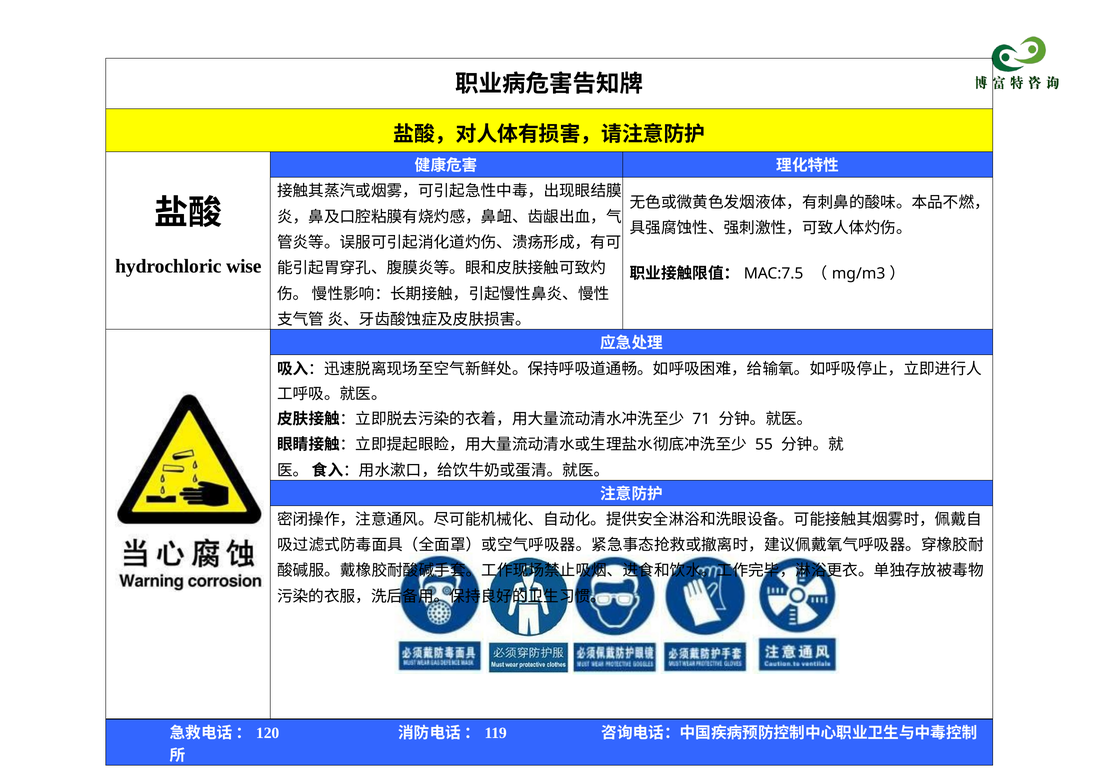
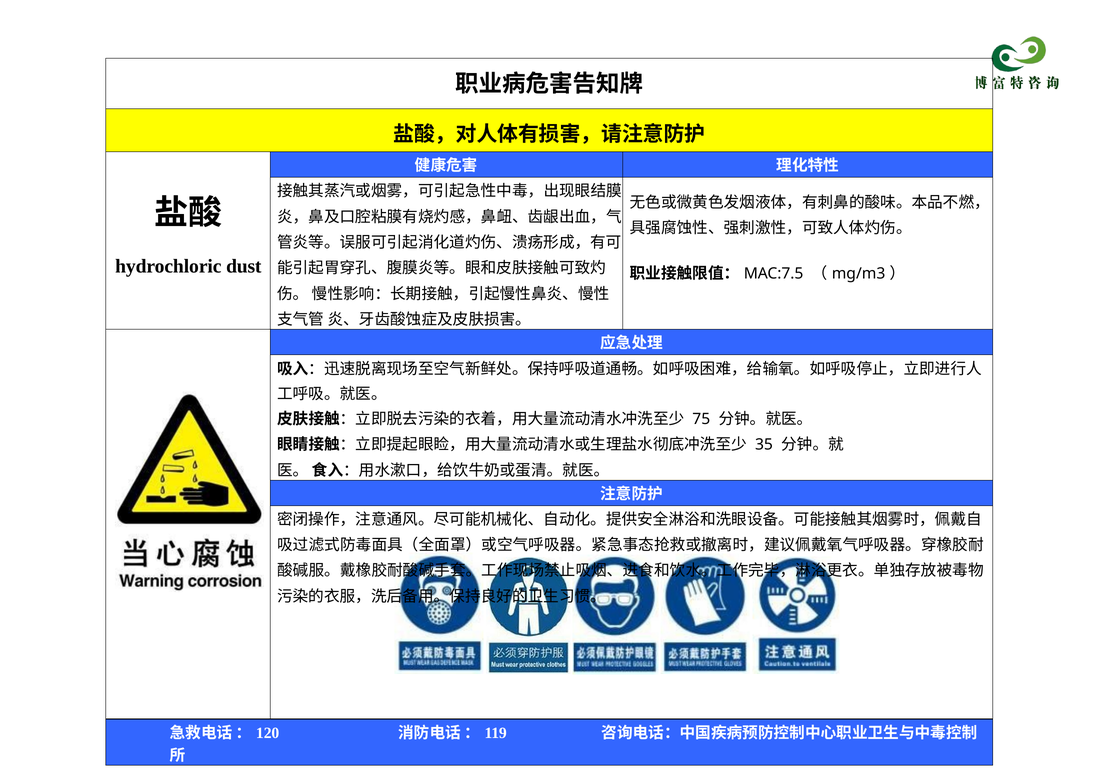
wise: wise -> dust (244, 266)
71: 71 -> 75 (701, 419)
55: 55 -> 35 (764, 445)
